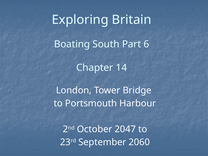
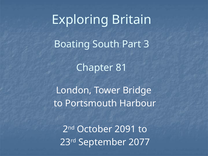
6: 6 -> 3 (146, 44)
14: 14 -> 81 (121, 68)
2047: 2047 -> 2091 (125, 129)
2060: 2060 -> 2077 (139, 142)
